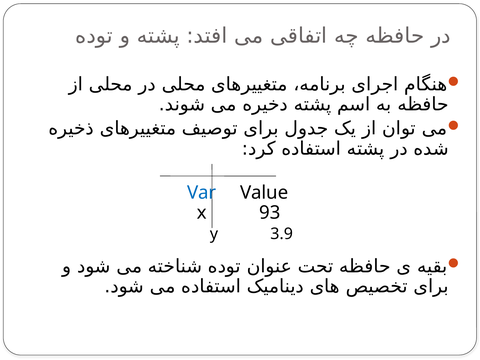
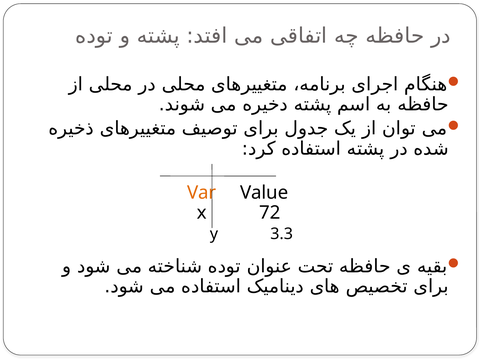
Var colour: blue -> orange (202, 193)
93: 93 -> 72 (270, 213)
3.9: 3.9 -> 3.3 (282, 234)
